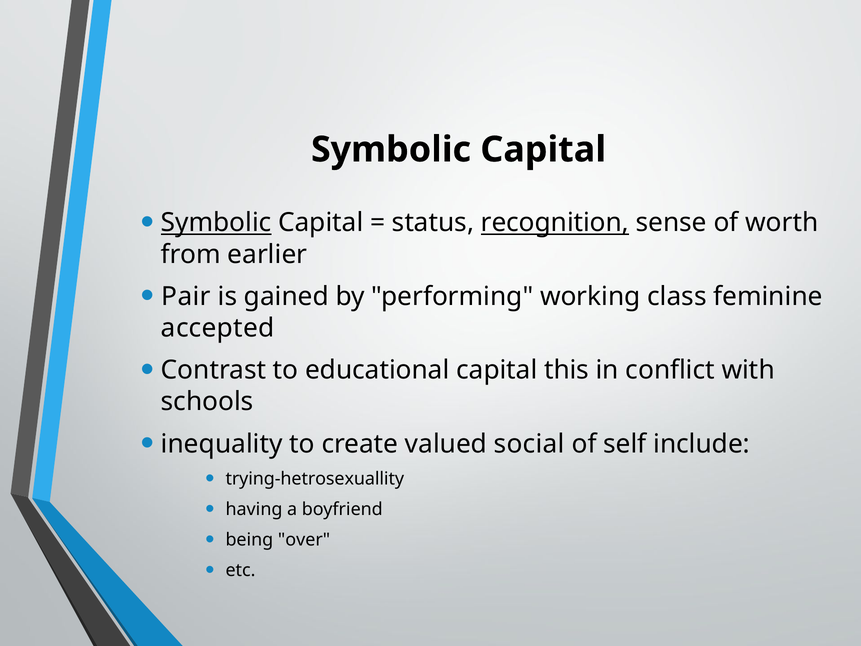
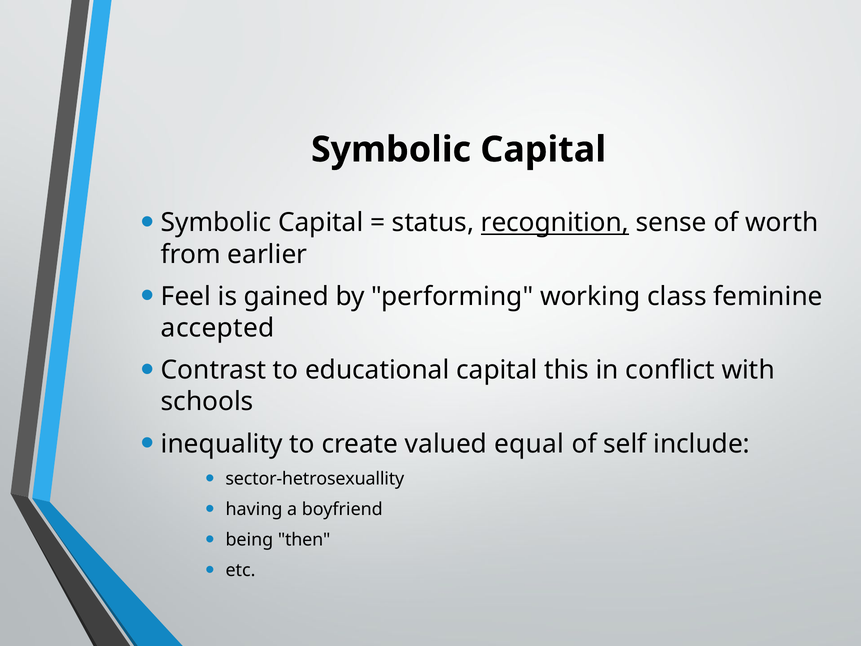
Symbolic underline: present -> none (216, 223)
Pair: Pair -> Feel (186, 296)
social: social -> equal (529, 444)
trying-hetrosexuallity: trying-hetrosexuallity -> sector-hetrosexuallity (315, 479)
over: over -> then (304, 540)
